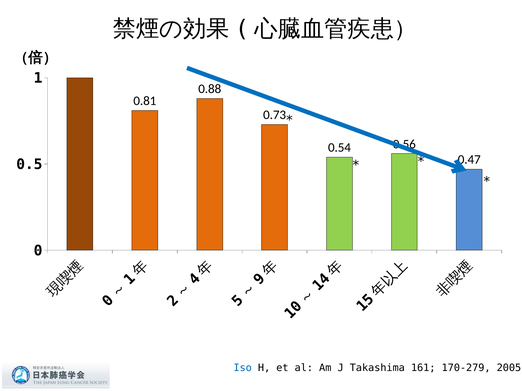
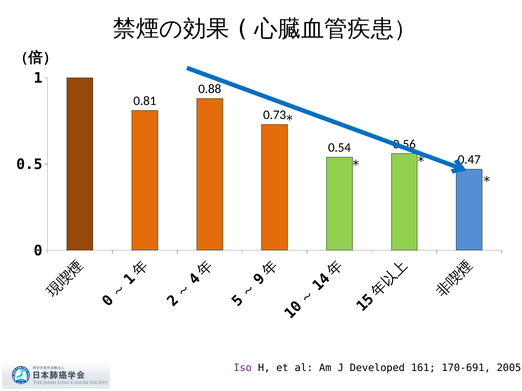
Iso colour: blue -> purple (243, 368)
Takashima: Takashima -> Developed (377, 368)
170-279: 170-279 -> 170-691 (466, 368)
